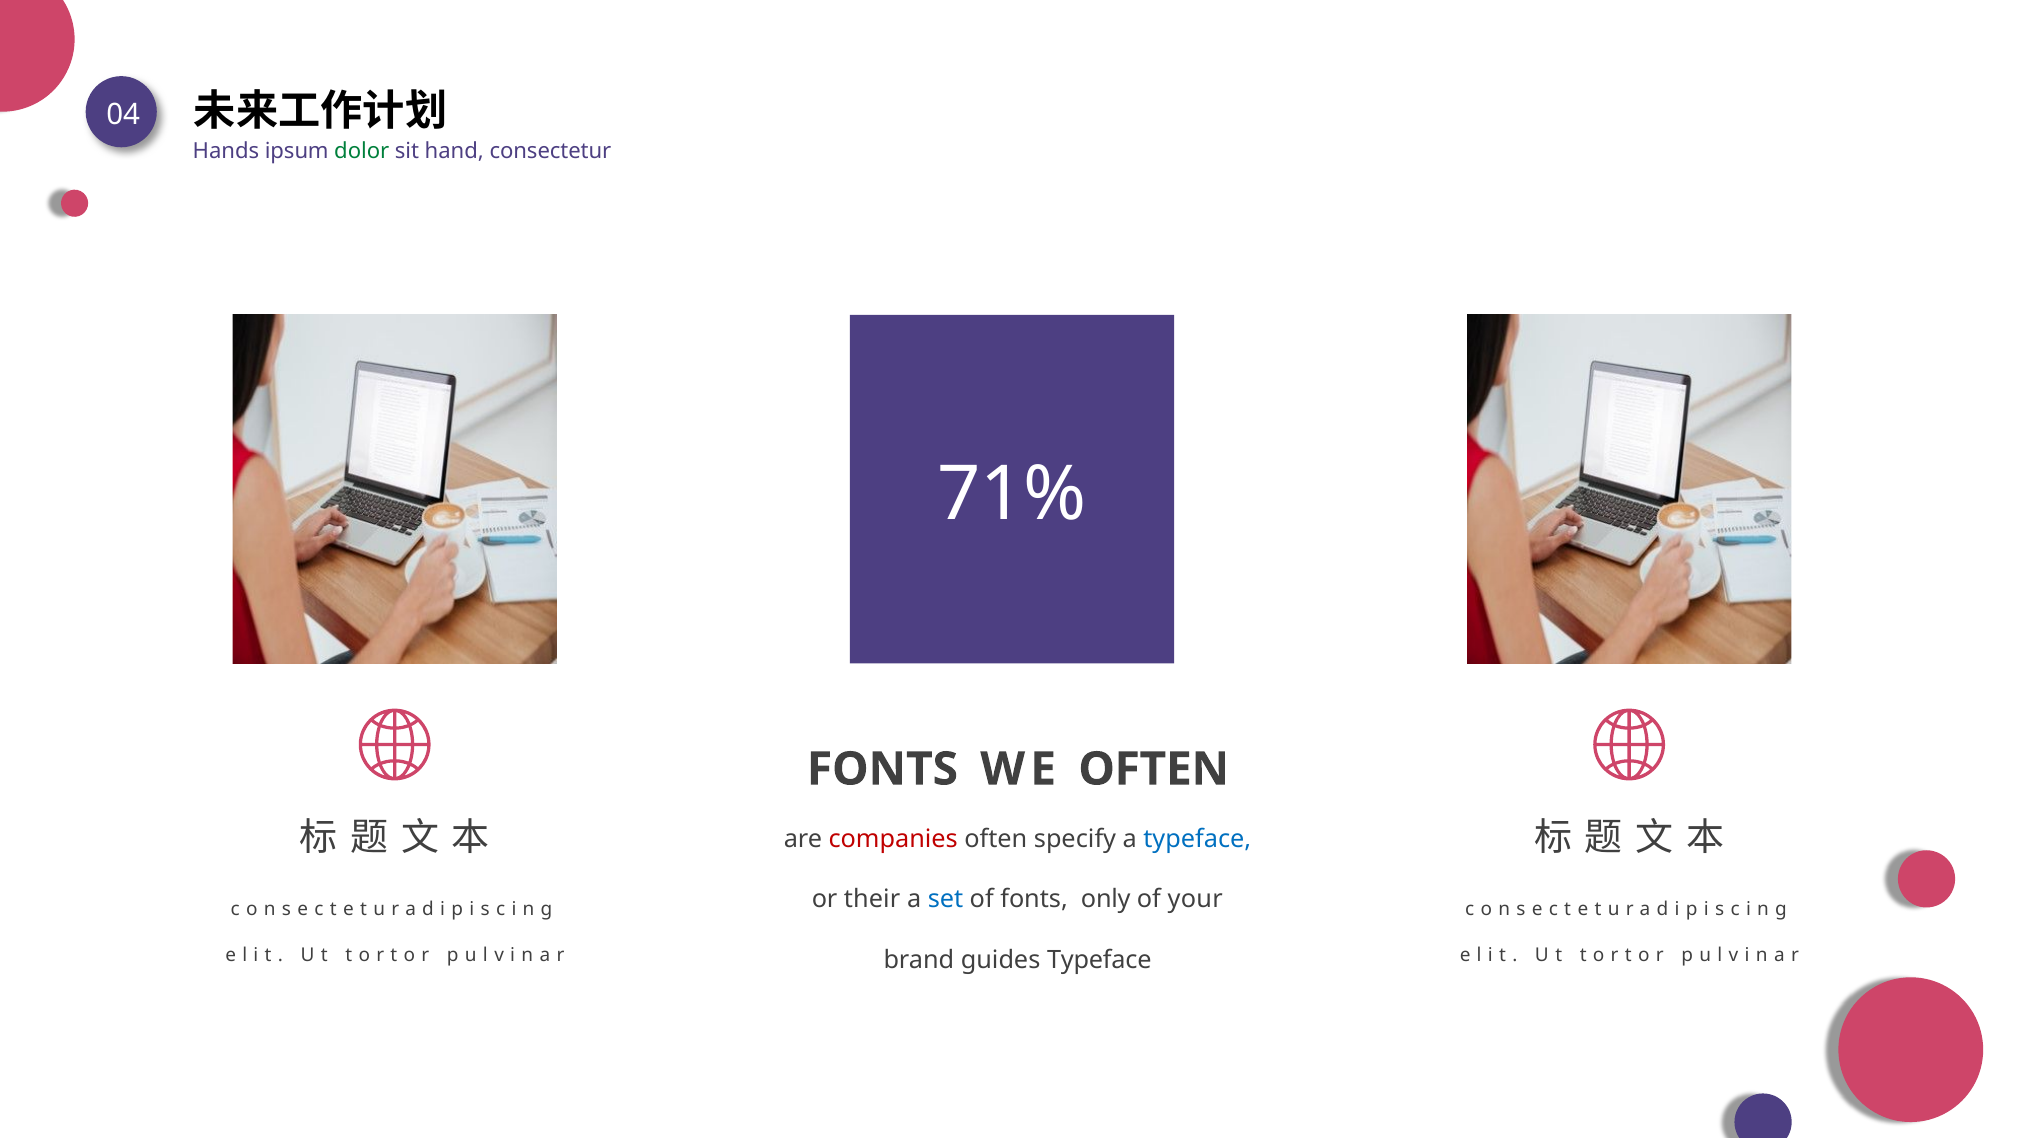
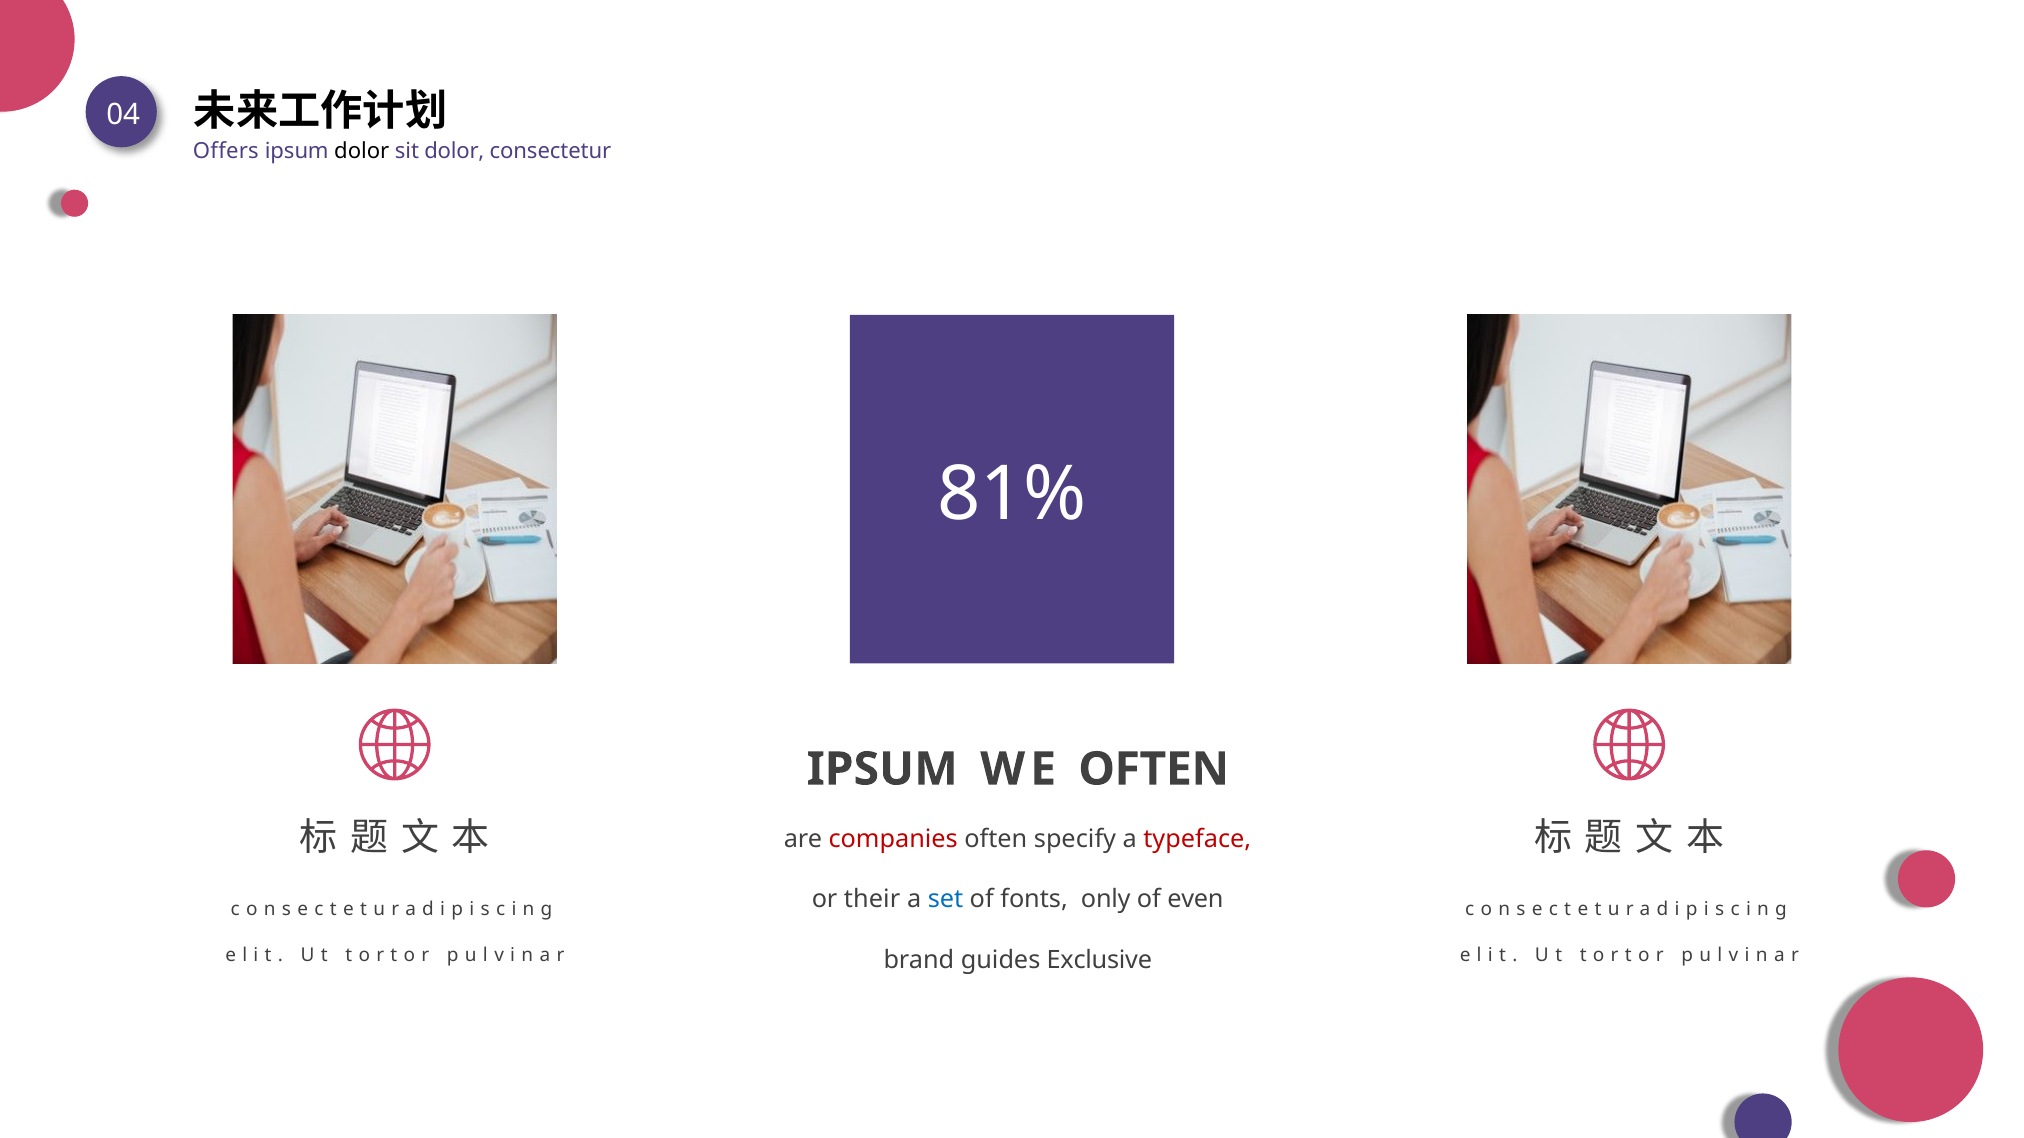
Hands: Hands -> Offers (226, 152)
dolor colour: green -> black (362, 152)
sit hand: hand -> dolor (454, 152)
71%: 71% -> 81% (1012, 495)
FONTS: FONTS -> IPSUM (882, 770)
typeface colour: blue -> red (1197, 839)
your: your -> even (1195, 900)
guides Typeface: Typeface -> Exclusive (1099, 961)
